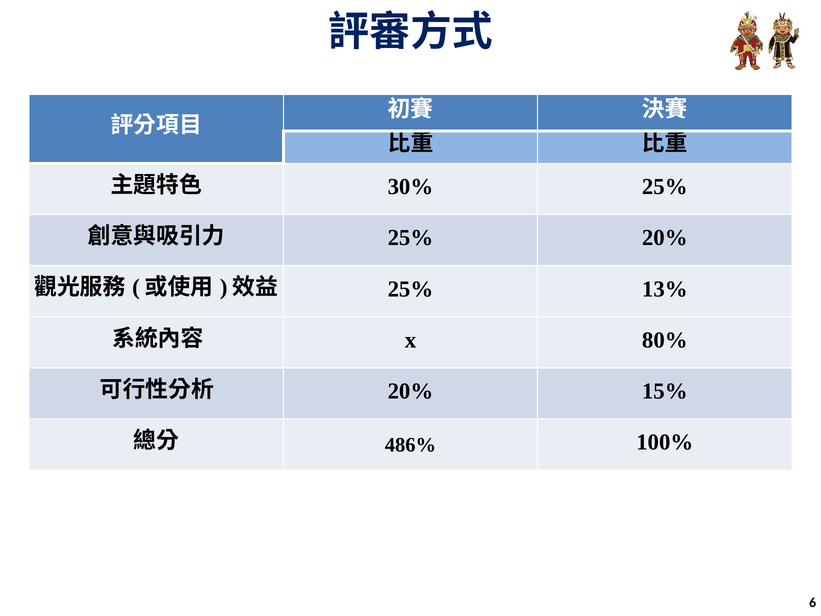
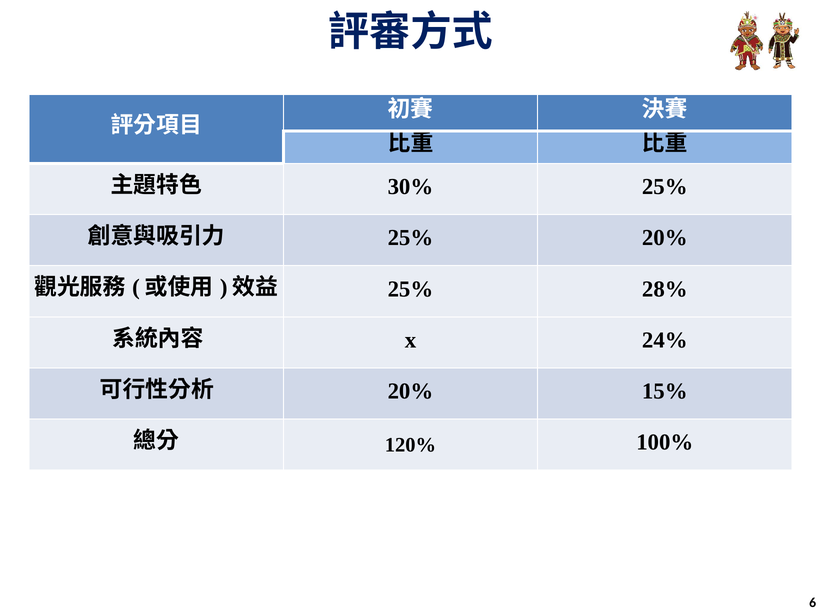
13%: 13% -> 28% (665, 289)
80%: 80% -> 24% (665, 340)
486%: 486% -> 120% (410, 445)
